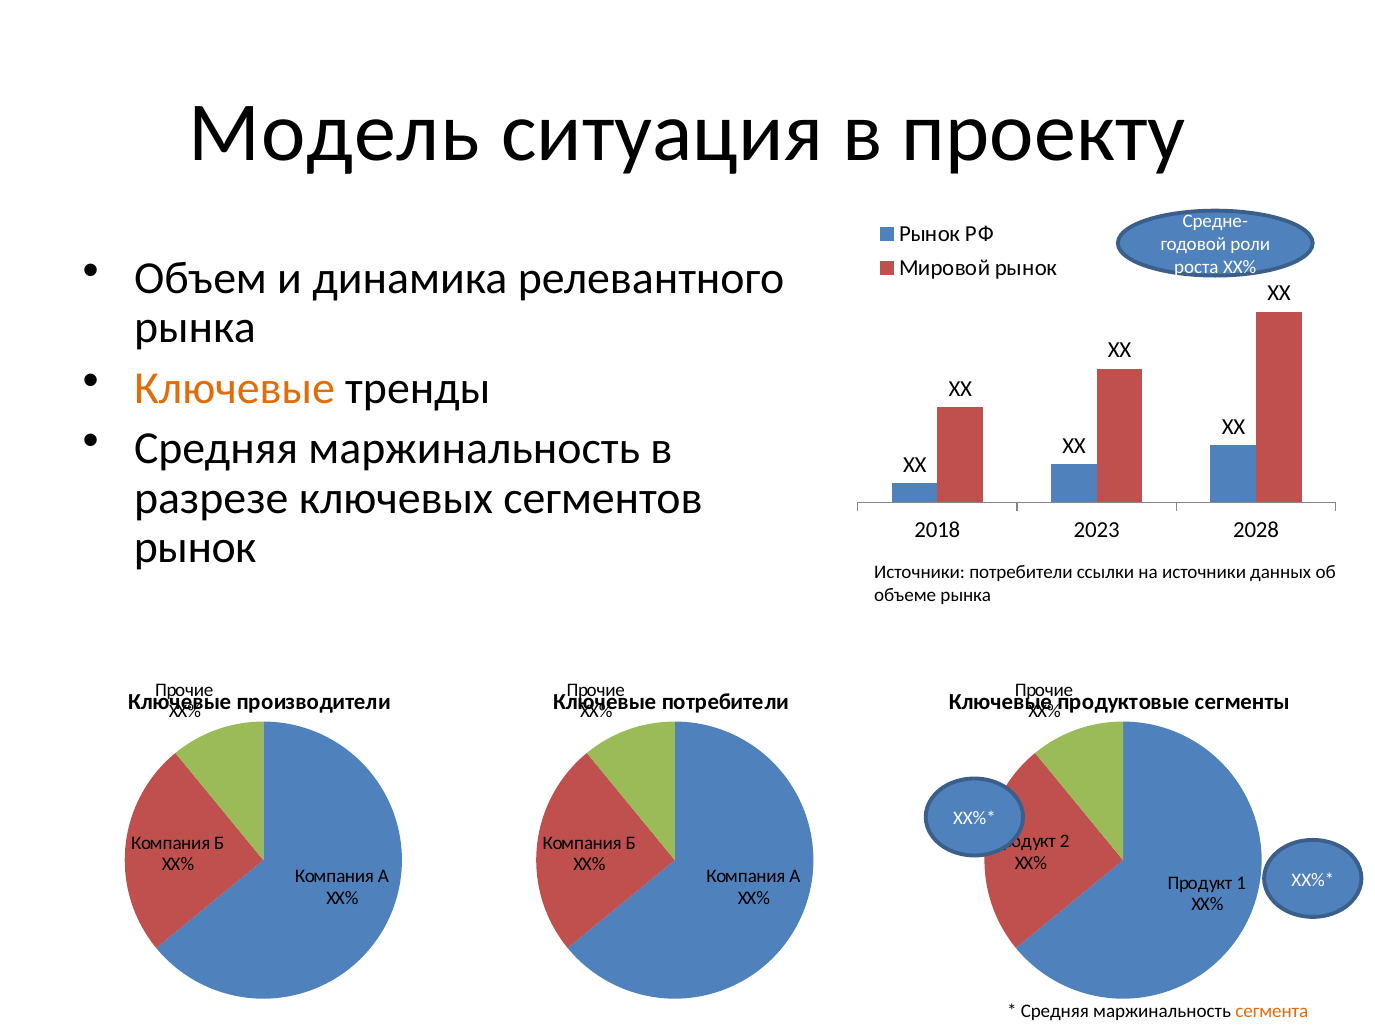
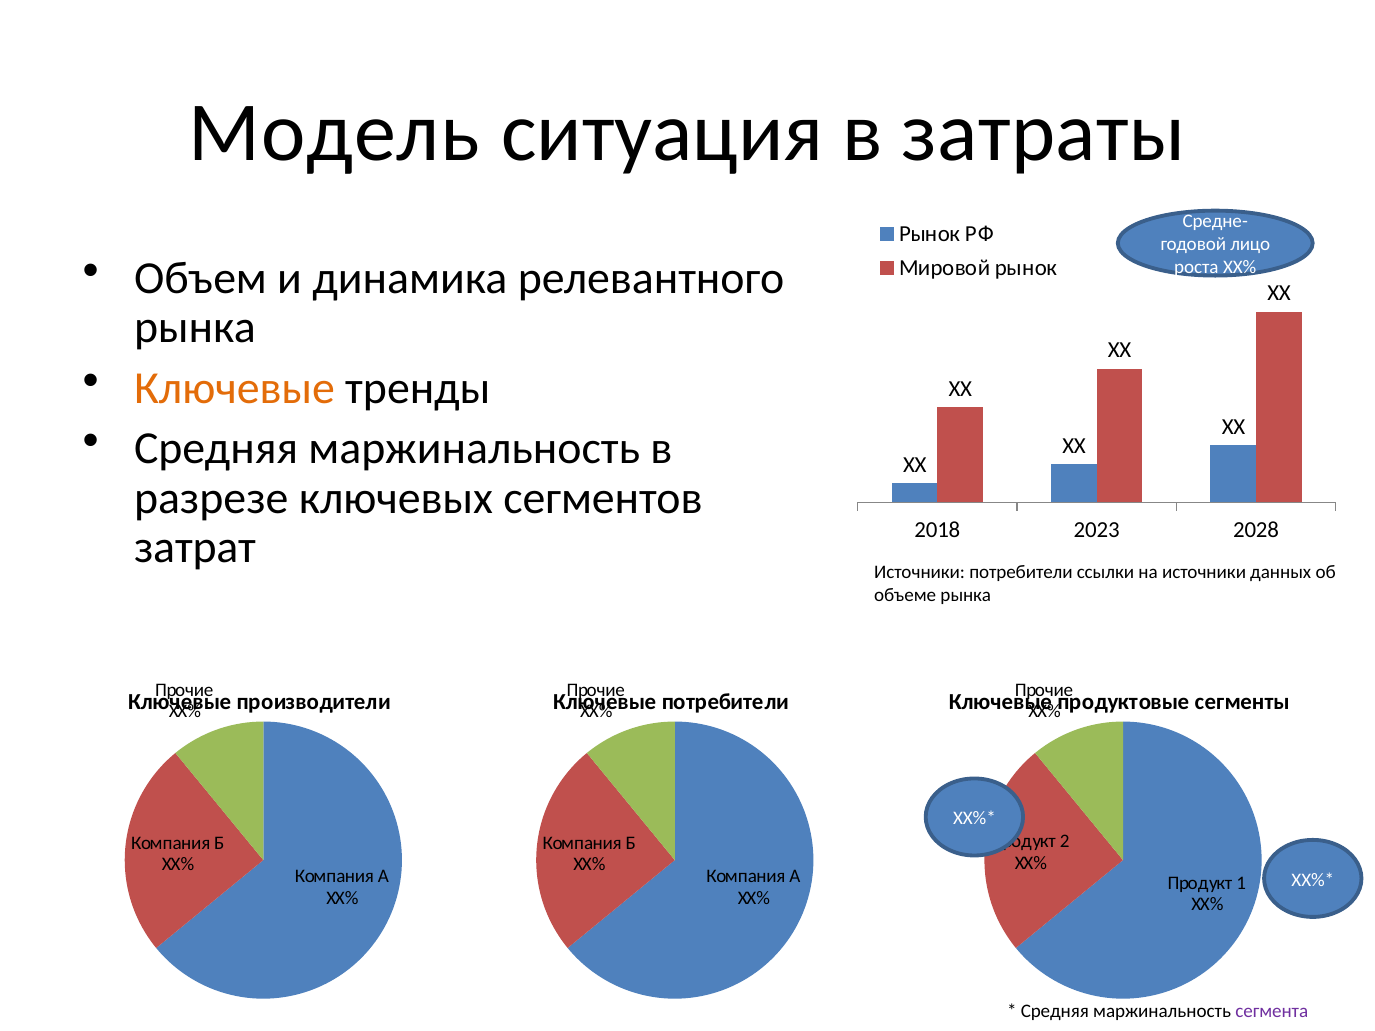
проекту: проекту -> затраты (1044, 133)
роли: роли -> лицо (1250, 244)
рынок: рынок -> затрат (195, 548)
сегмента colour: orange -> purple (1272, 1012)
